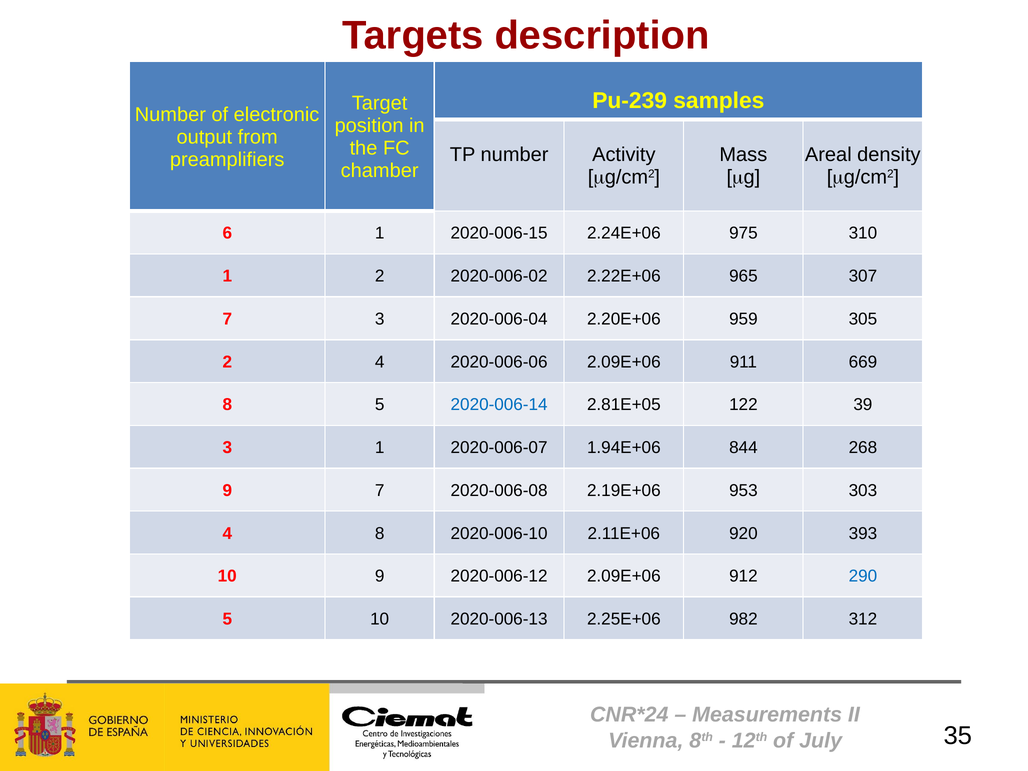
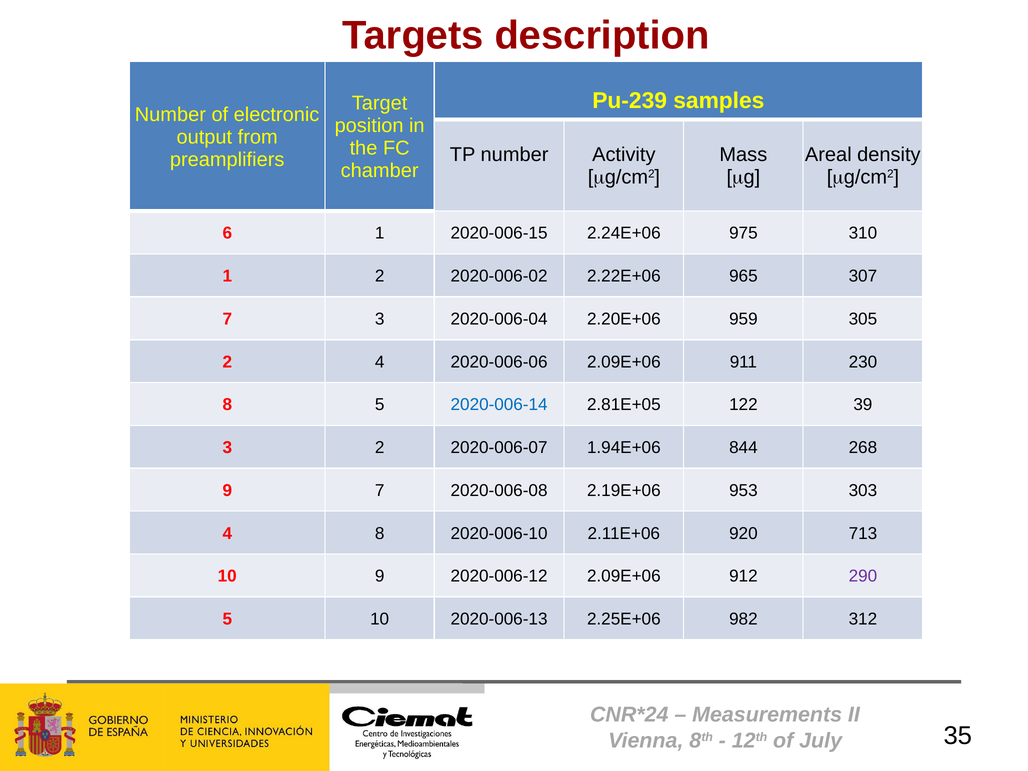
669: 669 -> 230 (863, 362)
3 1: 1 -> 2 (380, 448)
393: 393 -> 713 (863, 533)
290 colour: blue -> purple (863, 576)
